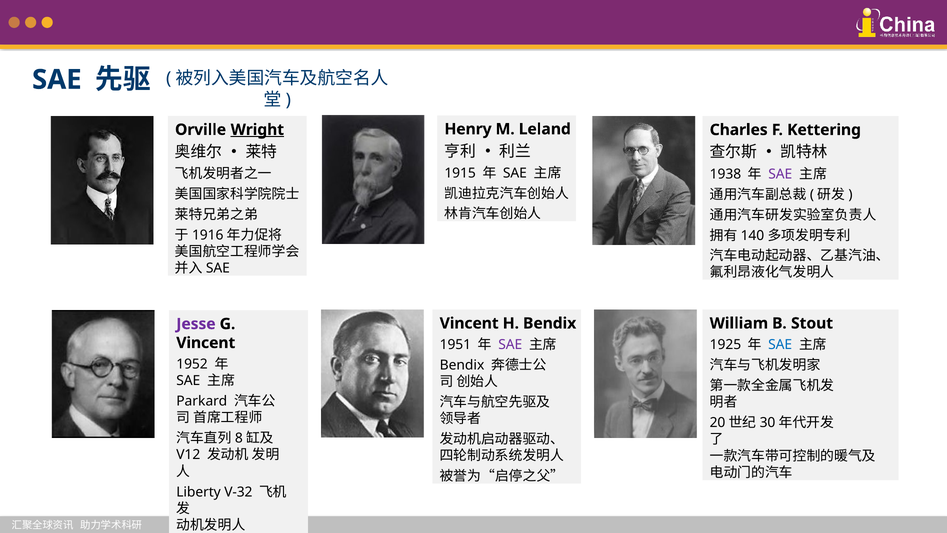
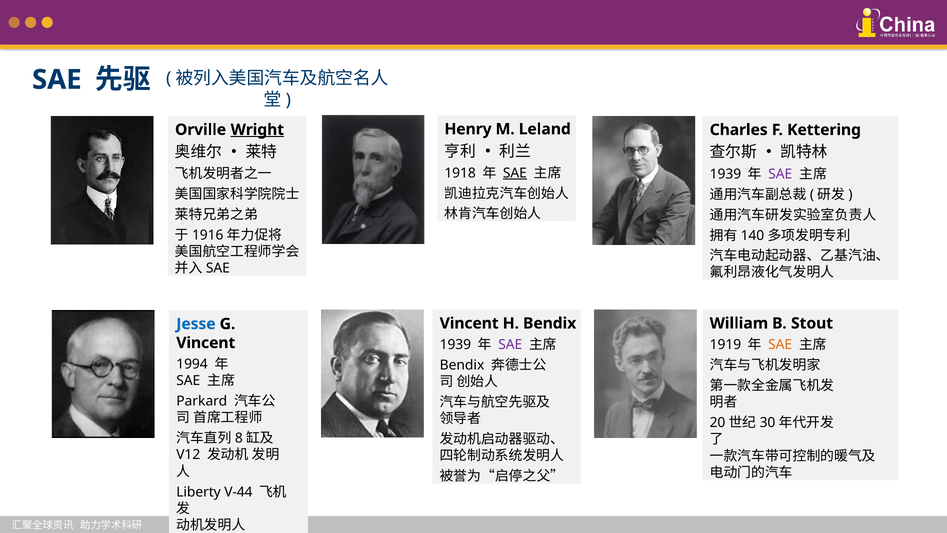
1915: 1915 -> 1918 (460, 173)
SAE underline: none -> present (515, 173)
1938: 1938 -> 1939 (725, 174)
Jesse colour: purple -> blue (196, 324)
1925: 1925 -> 1919 (725, 344)
SAE colour: blue -> orange (780, 344)
1951: 1951 -> 1939 (455, 344)
1952: 1952 -> 1994 (192, 364)
V-32: V-32 -> V-44 (238, 492)
